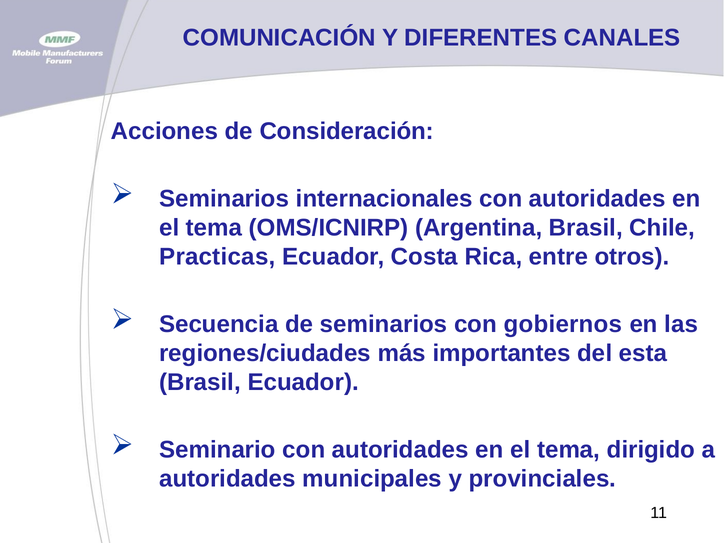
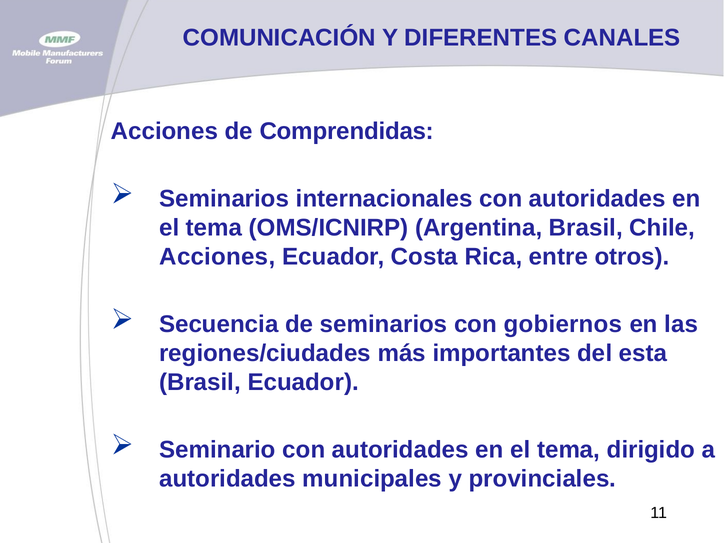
Consideración: Consideración -> Comprendidas (347, 131)
Practicas: Practicas -> Acciones (217, 257)
